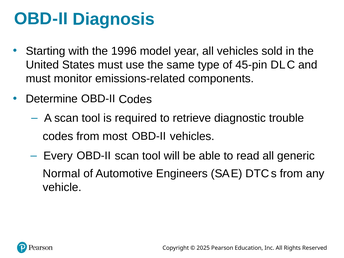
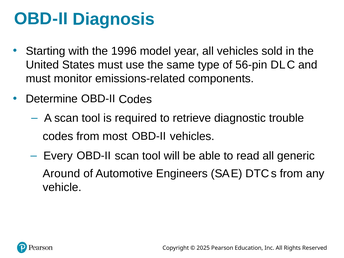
45-pin: 45-pin -> 56-pin (251, 65)
Normal: Normal -> Around (61, 174)
